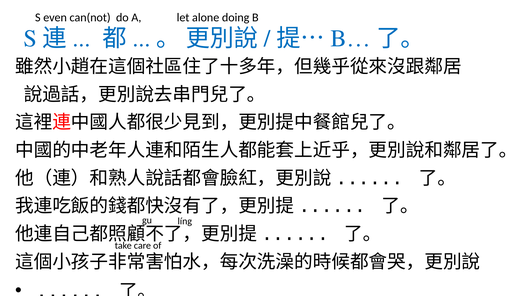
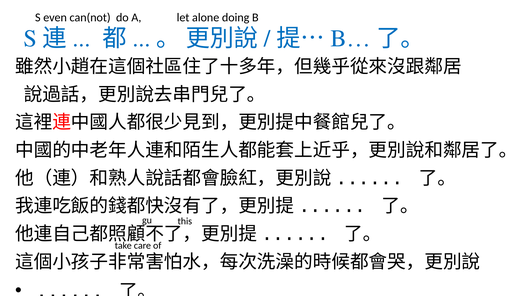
líng: líng -> this (185, 221)
